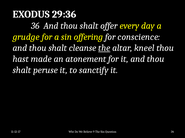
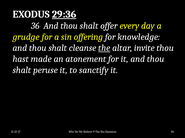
29:36 underline: none -> present (64, 14)
conscience: conscience -> knowledge (139, 37)
kneel: kneel -> invite (144, 48)
